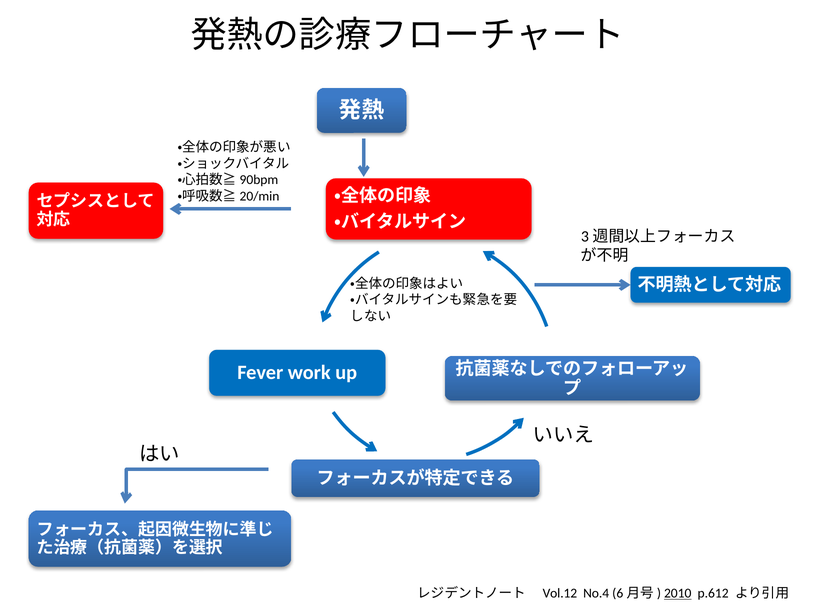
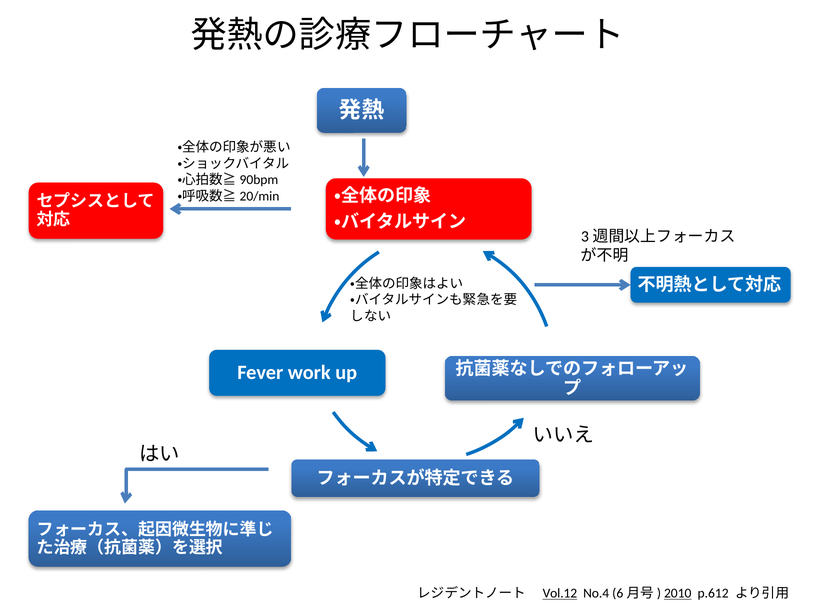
Vol.12 underline: none -> present (560, 593)
